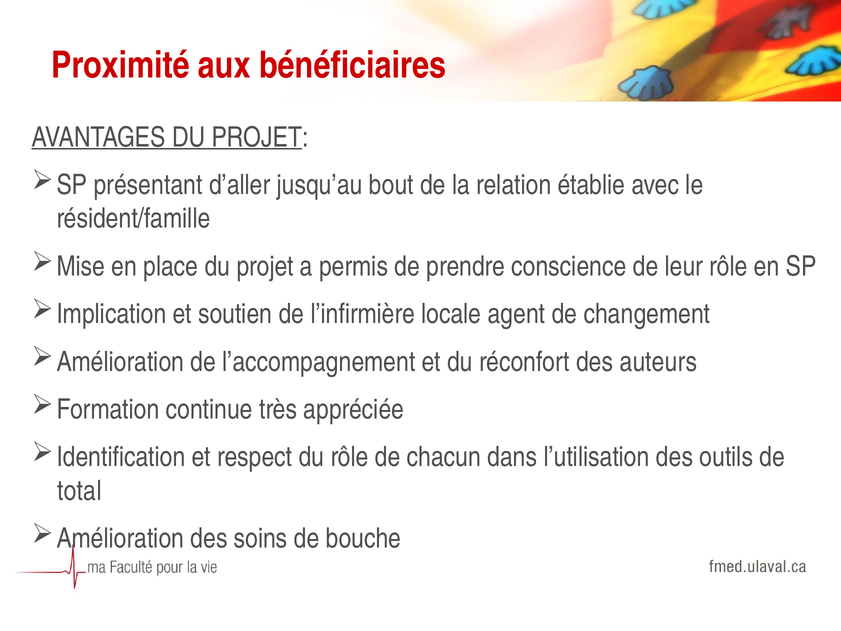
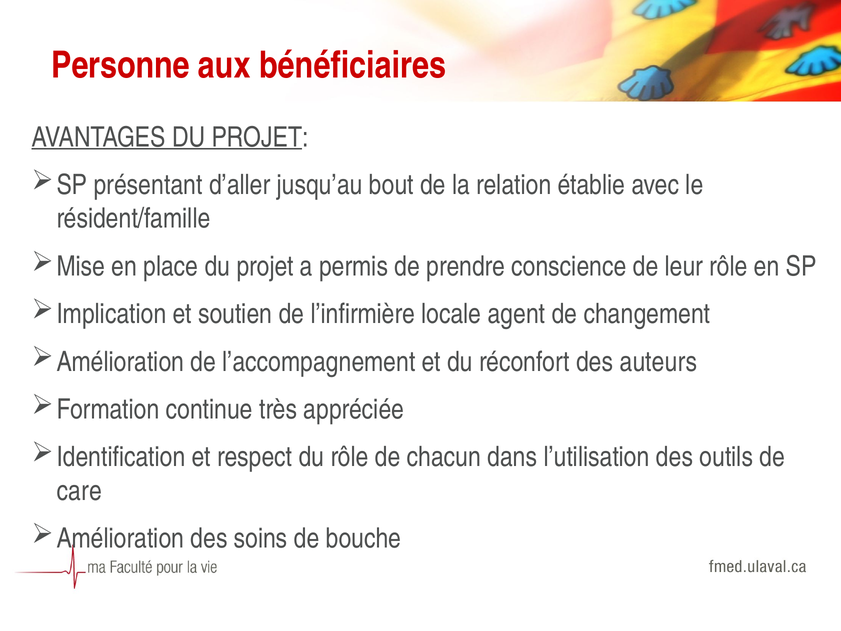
Proximité: Proximité -> Personne (121, 65)
total: total -> care (79, 491)
